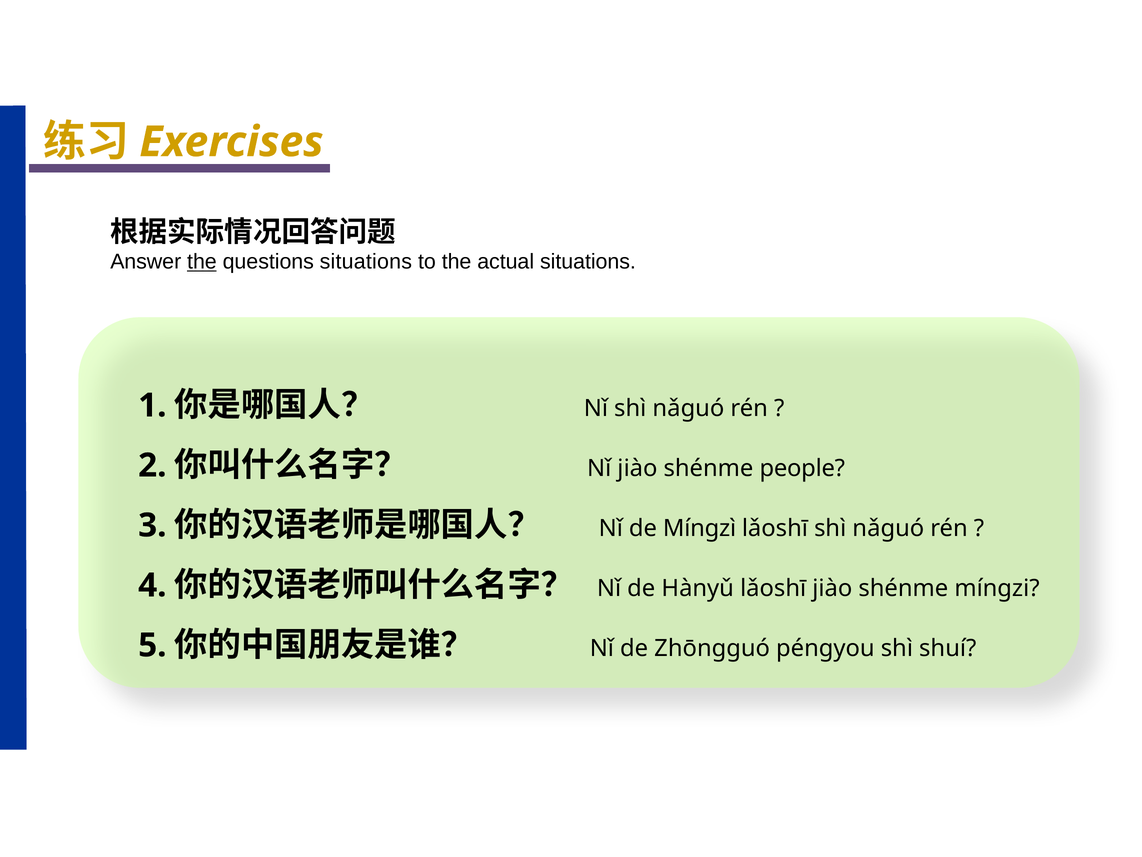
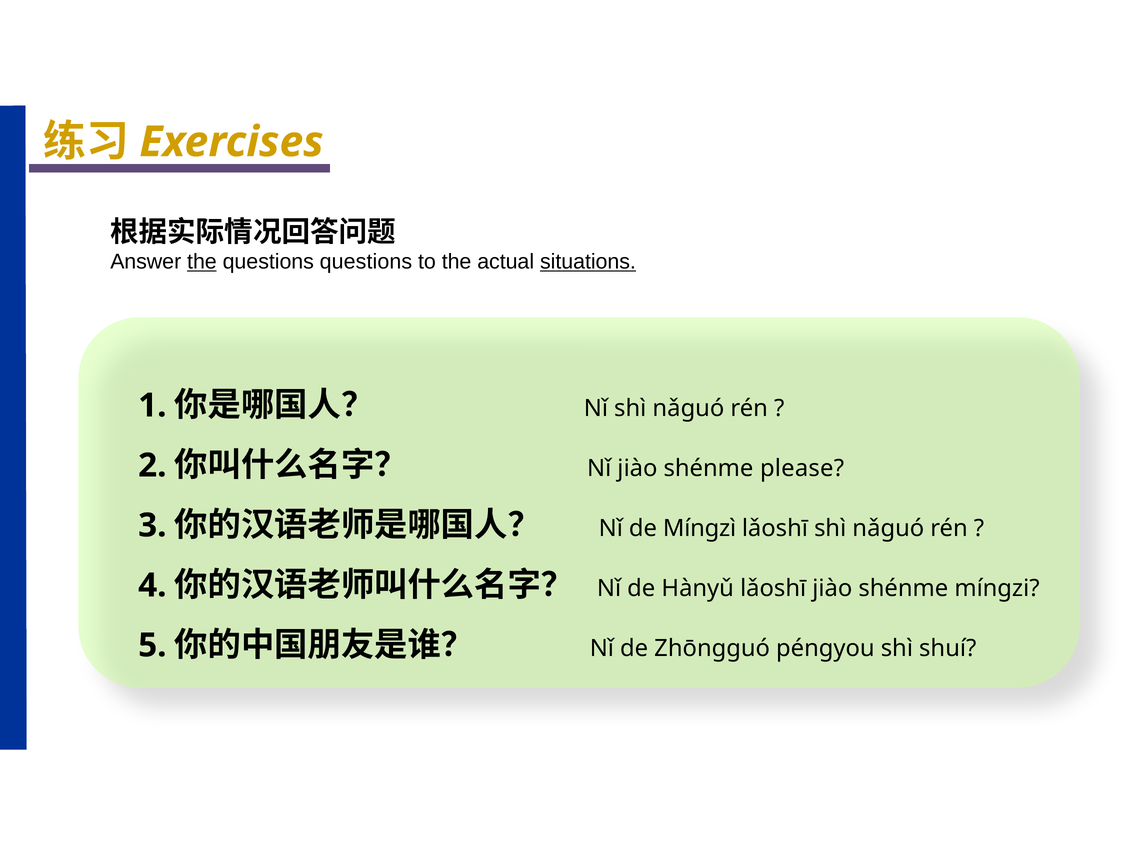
questions situations: situations -> questions (366, 262)
situations underline: none -> present (588, 262)
people: people -> please (802, 468)
